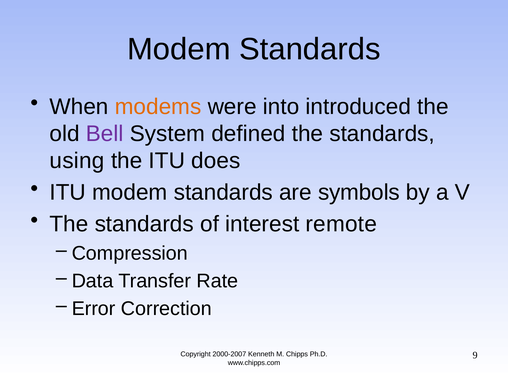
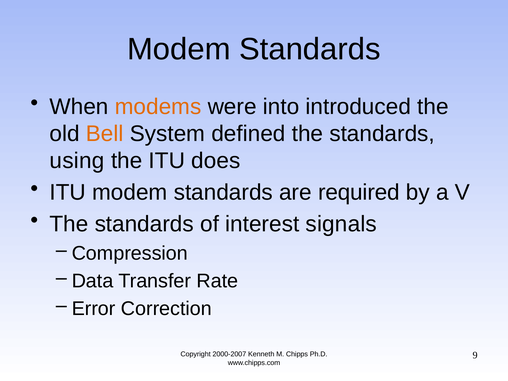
Bell colour: purple -> orange (105, 134)
symbols: symbols -> required (359, 192)
remote: remote -> signals (341, 224)
